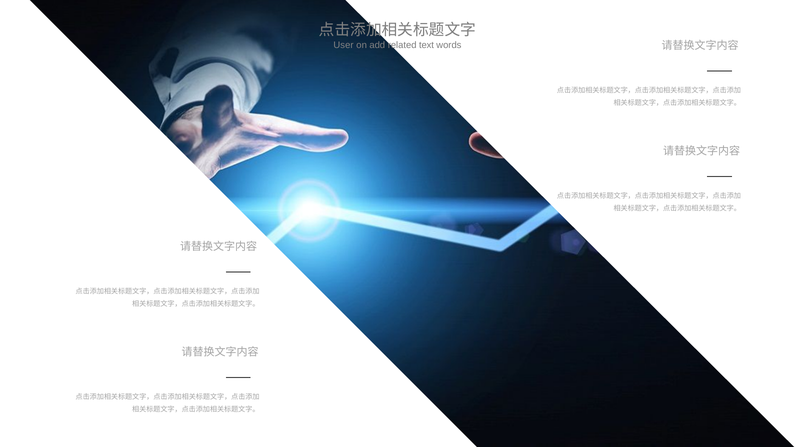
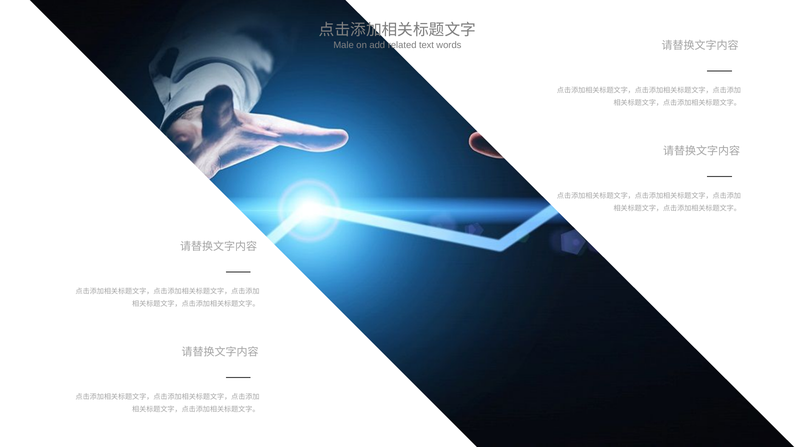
User: User -> Male (344, 45)
